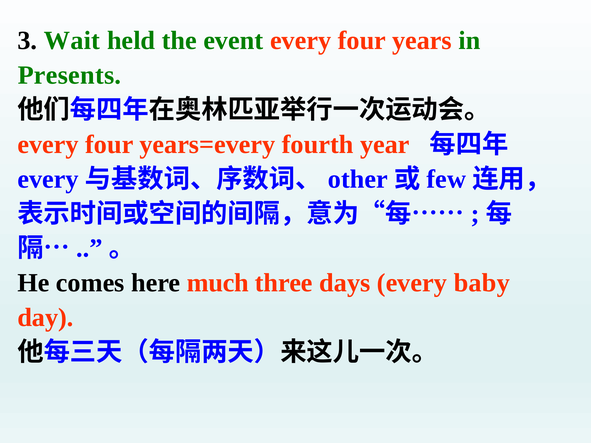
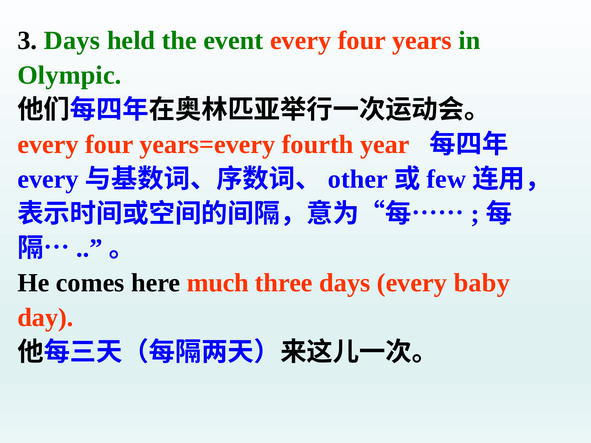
3 Wait: Wait -> Days (72, 40)
Presents: Presents -> Olympic (69, 75)
